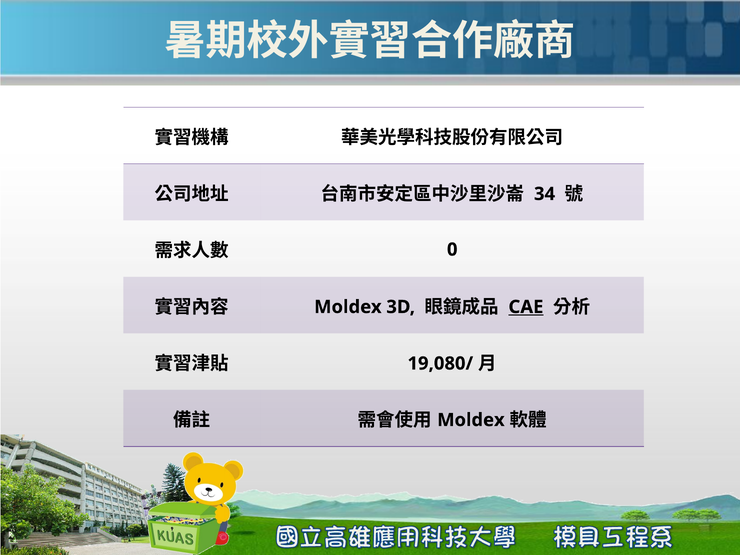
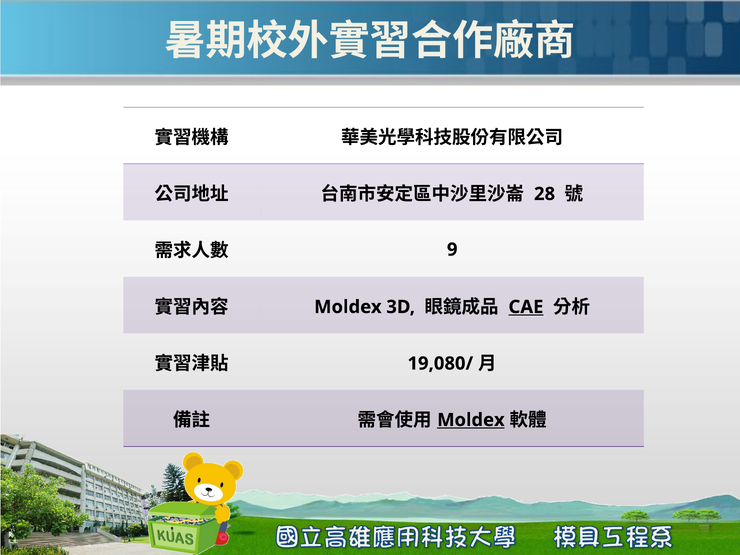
34: 34 -> 28 (545, 194)
0: 0 -> 9 (452, 250)
Moldex underline: none -> present (471, 420)
